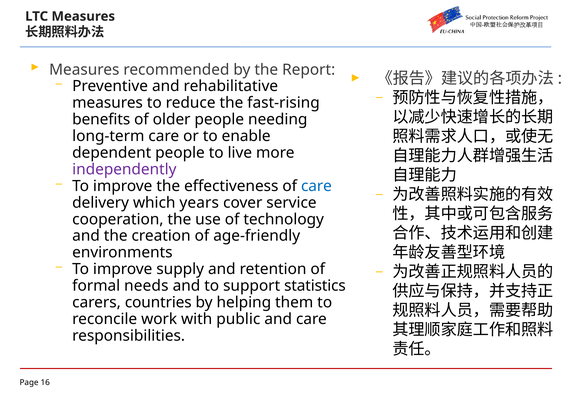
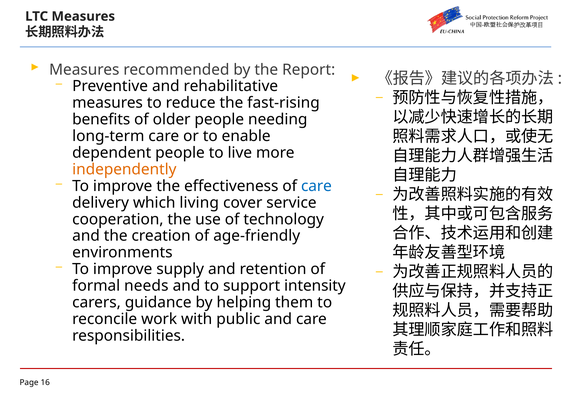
independently colour: purple -> orange (124, 169)
years: years -> living (199, 203)
statistics: statistics -> intensity (315, 286)
countries: countries -> guidance (158, 302)
